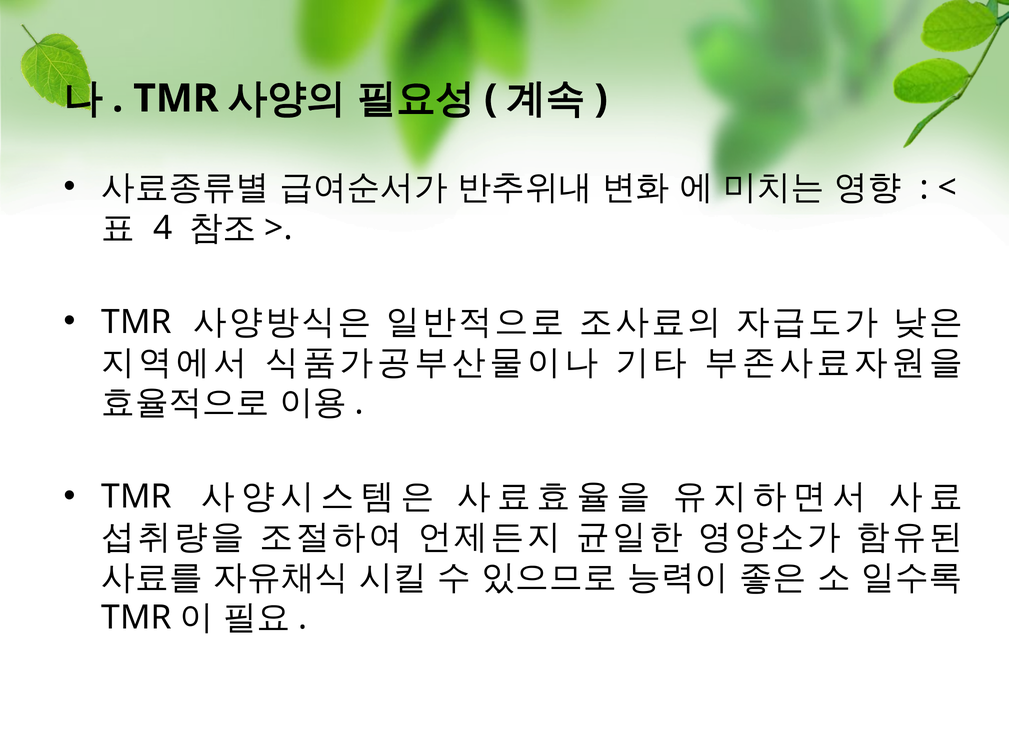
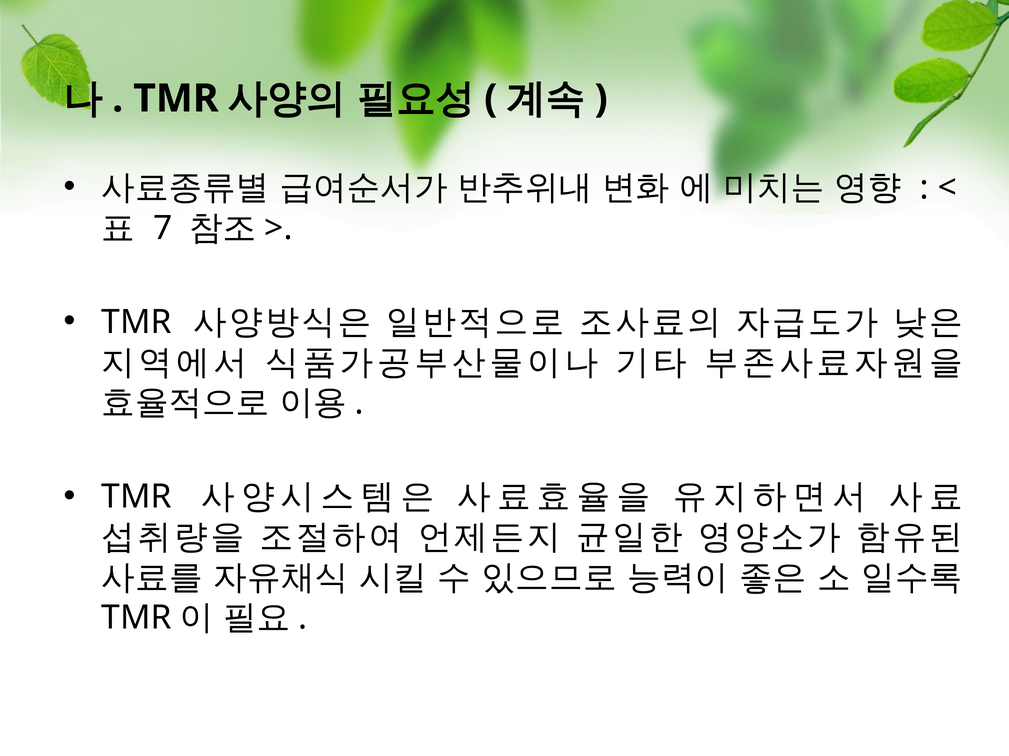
4: 4 -> 7 (163, 228)
